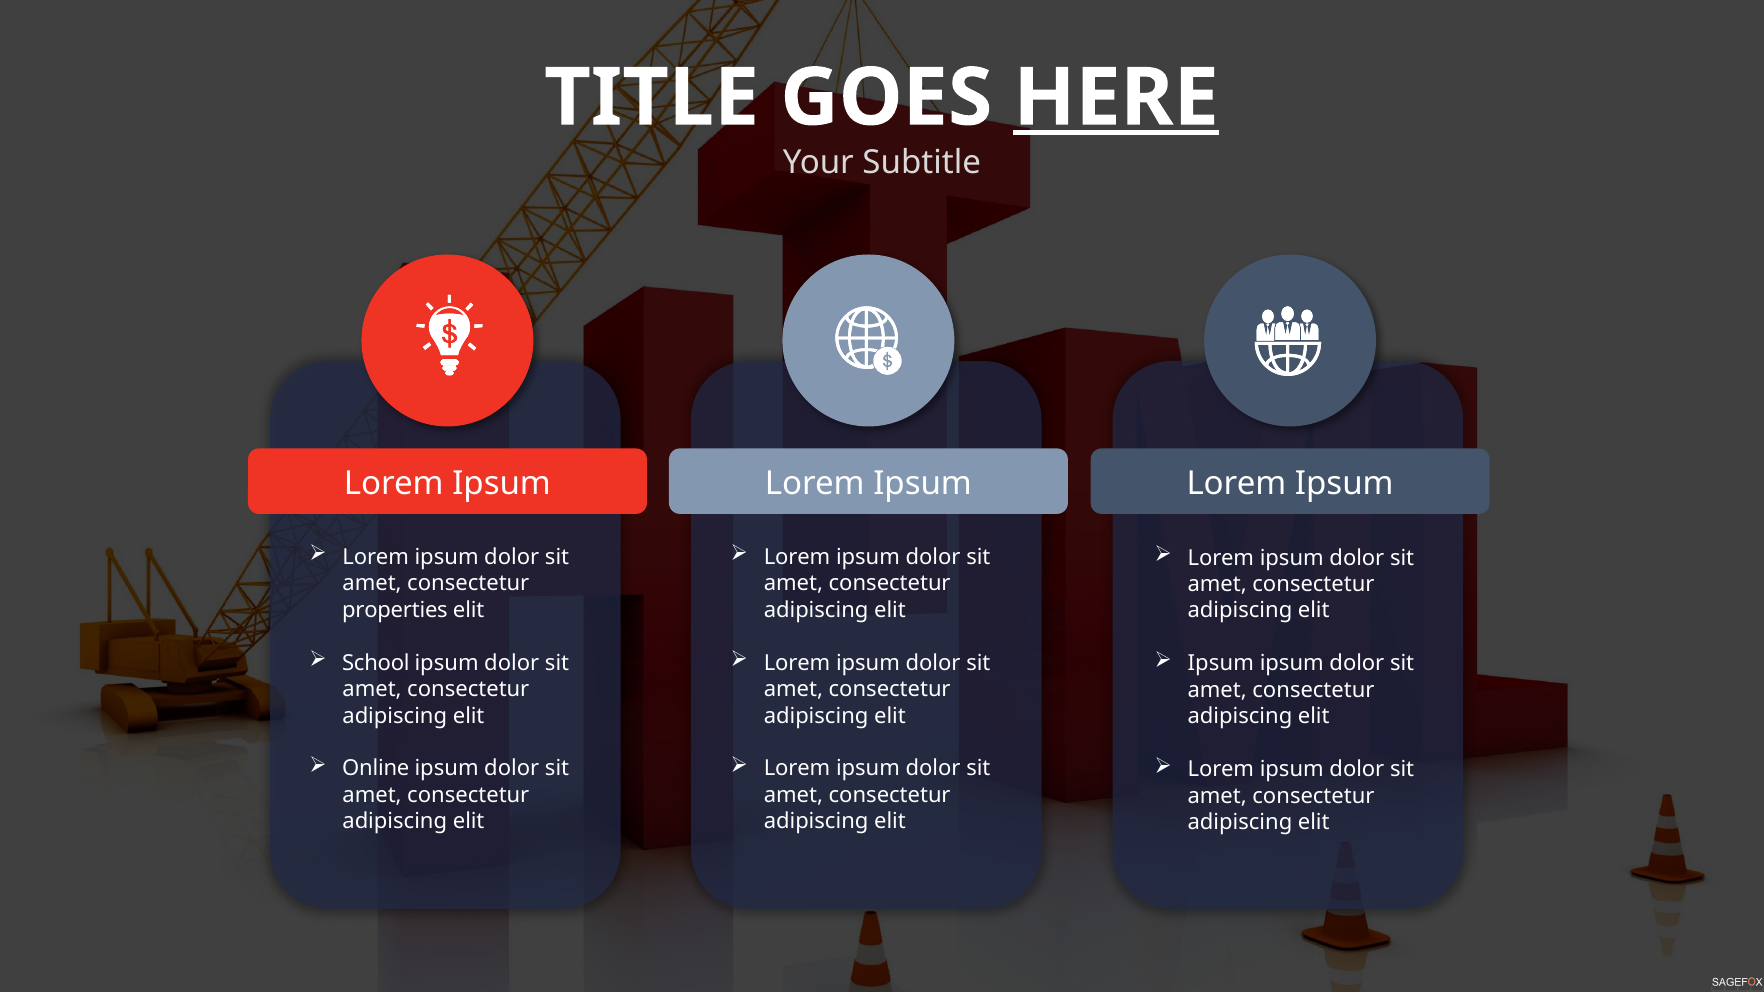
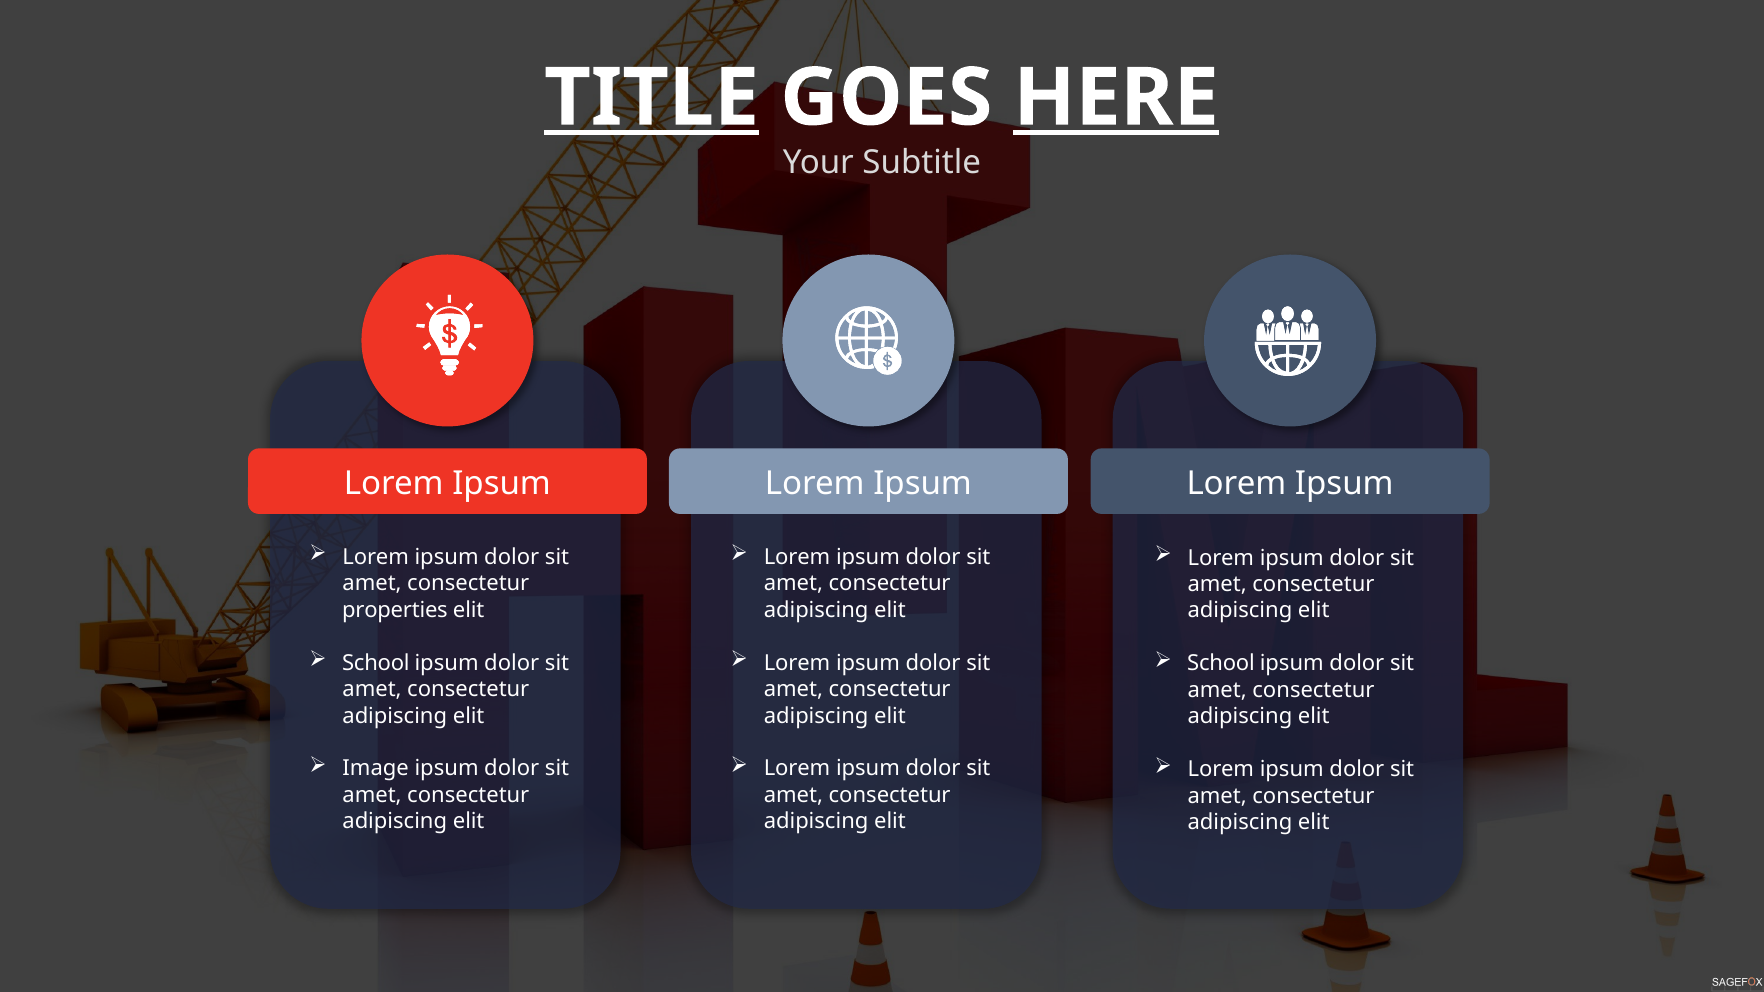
TITLE underline: none -> present (652, 98)
Ipsum: Ipsum -> School (1221, 664)
Online: Online -> Image (376, 769)
